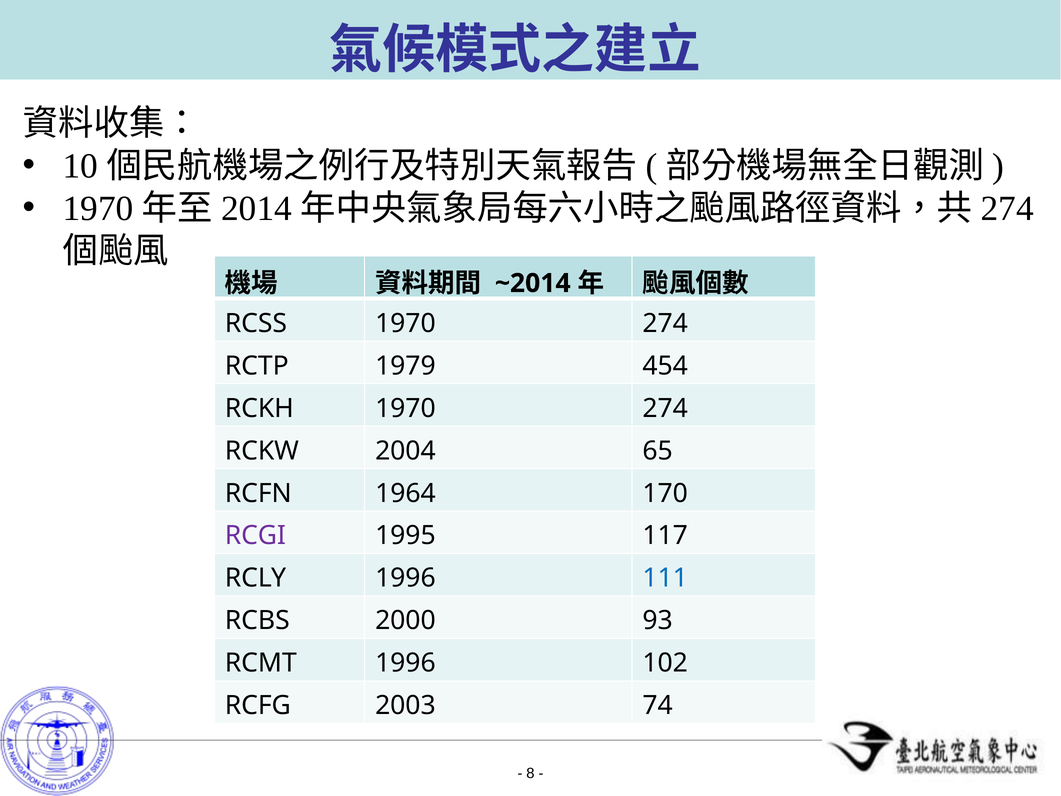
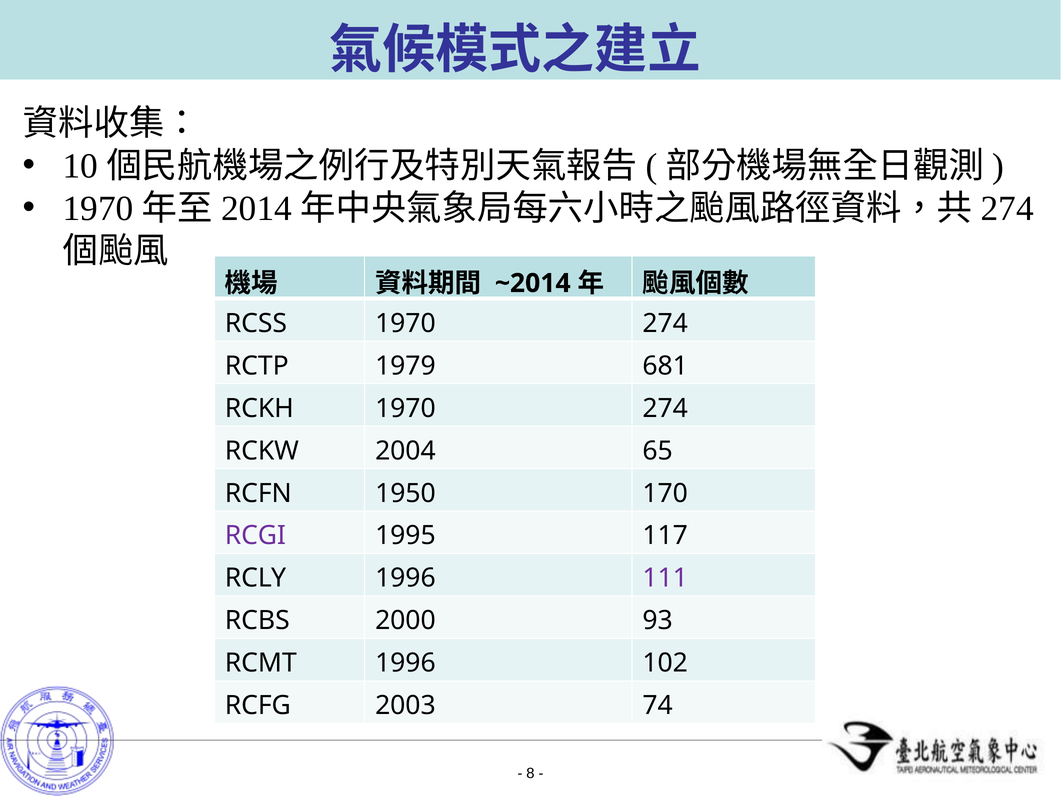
454: 454 -> 681 (665, 366)
1964: 1964 -> 1950 (405, 493)
111 colour: blue -> purple (665, 578)
